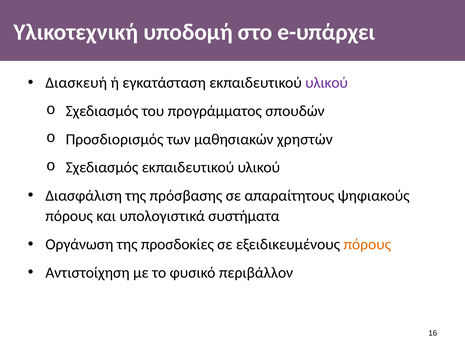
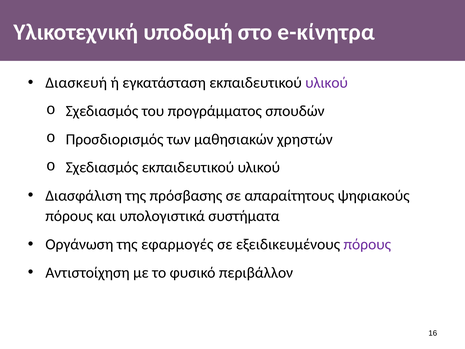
e-υπάρχει: e-υπάρχει -> e-κίνητρα (326, 32)
προσδοκίες: προσδοκίες -> εφαρμογές (177, 244)
πόρους colour: orange -> purple (367, 244)
